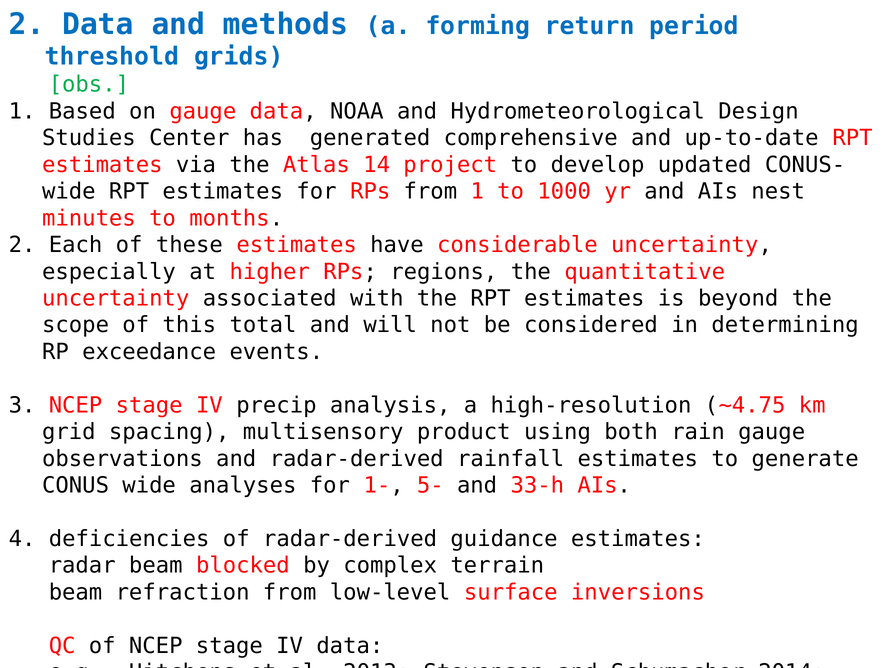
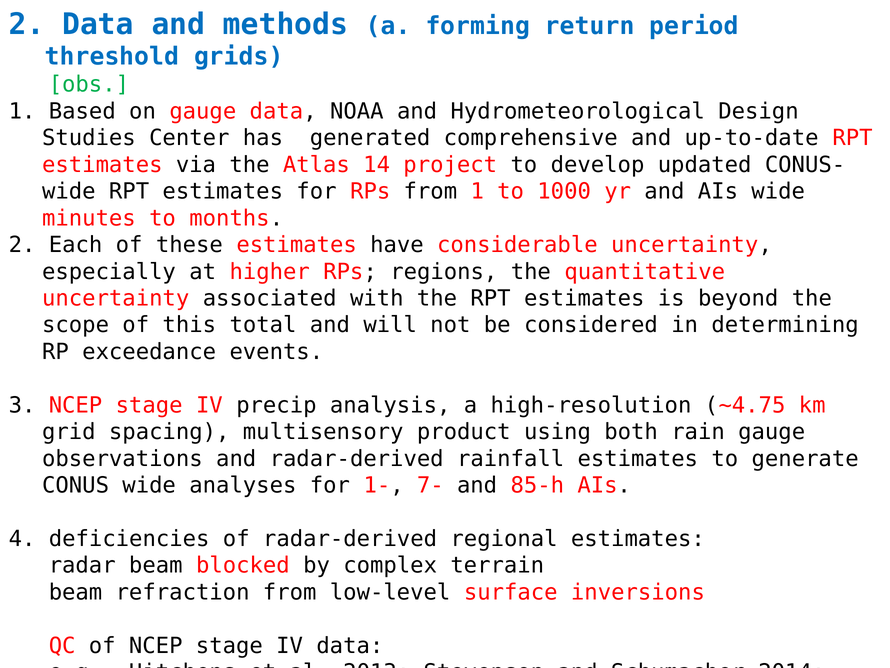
AIs nest: nest -> wide (778, 191)
5-: 5- -> 7- (430, 485)
33-h: 33-h -> 85-h (537, 485)
guidance: guidance -> regional (504, 538)
